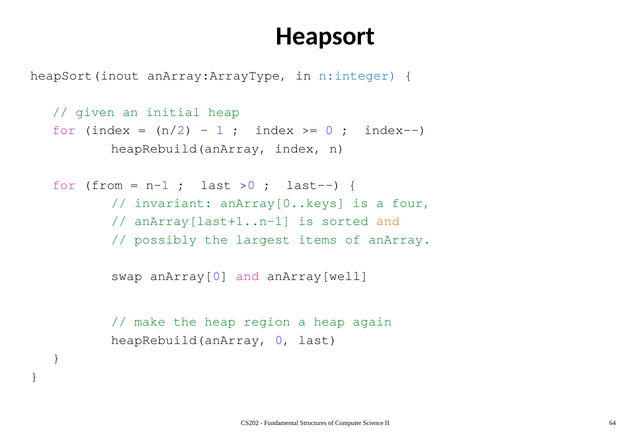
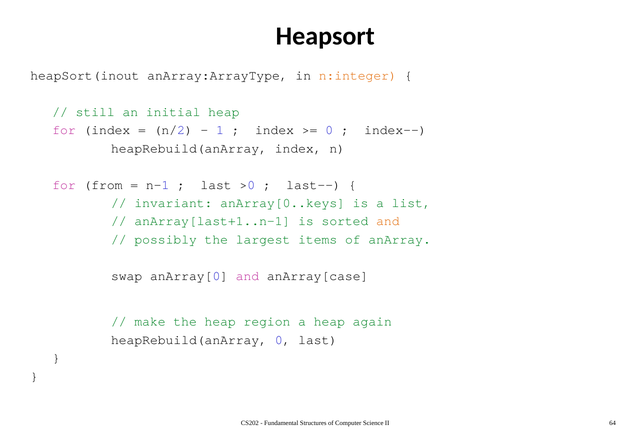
n:integer colour: blue -> orange (358, 75)
given: given -> still (95, 112)
four: four -> list (411, 203)
anArray[well: anArray[well -> anArray[case (318, 276)
